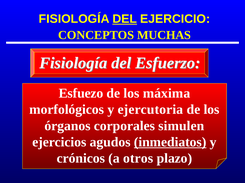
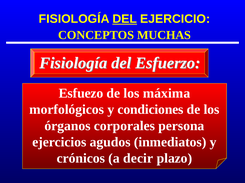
ejercutoria: ejercutoria -> condiciones (151, 110)
simulen: simulen -> persona (181, 126)
inmediatos underline: present -> none (170, 143)
otros: otros -> decir (138, 159)
